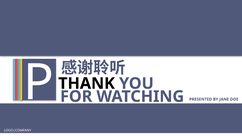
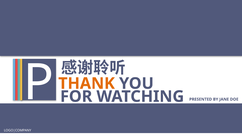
THANK colour: black -> orange (87, 84)
